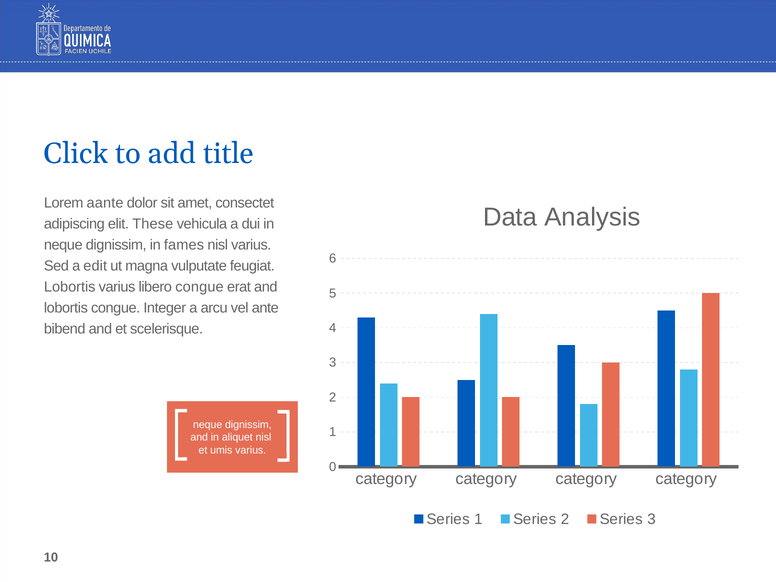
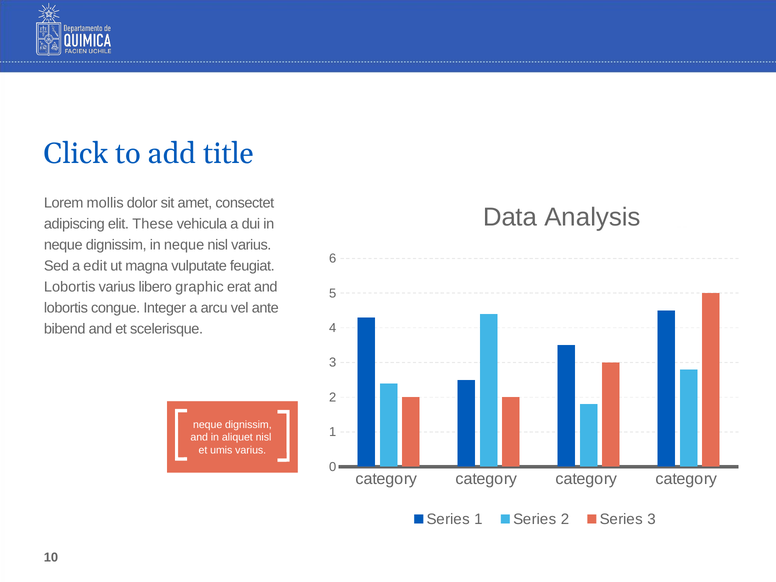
aante: aante -> mollis (105, 203)
dignissim in fames: fames -> neque (184, 245)
libero congue: congue -> graphic (199, 287)
